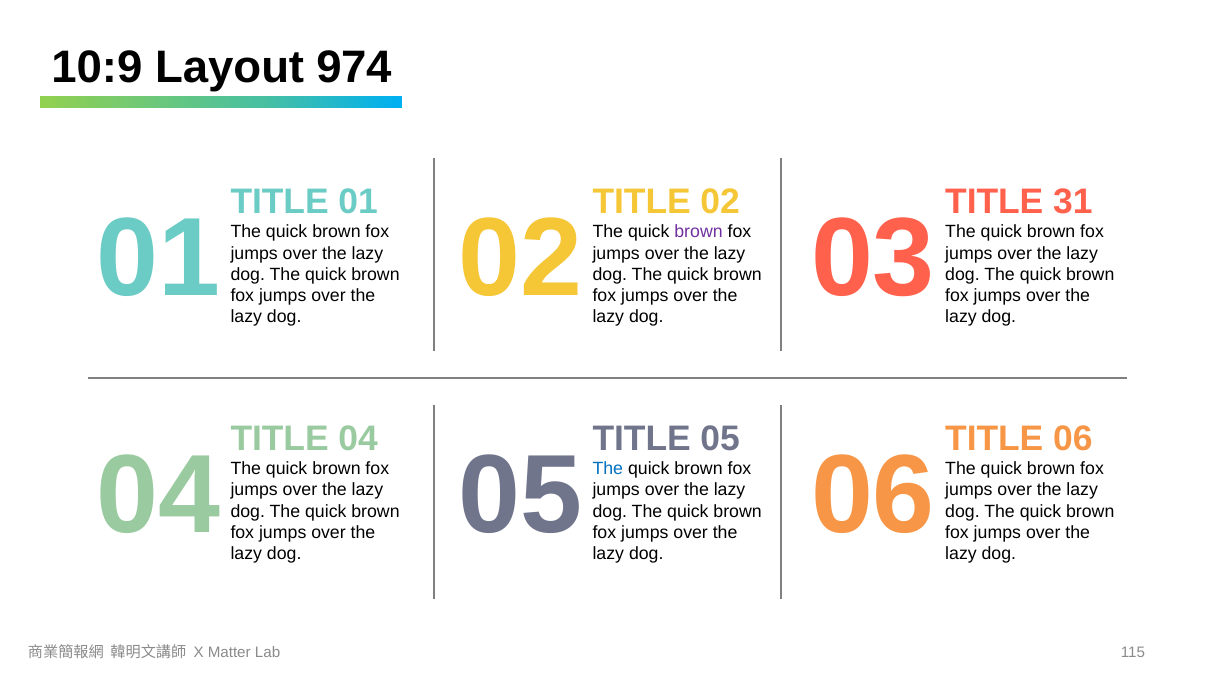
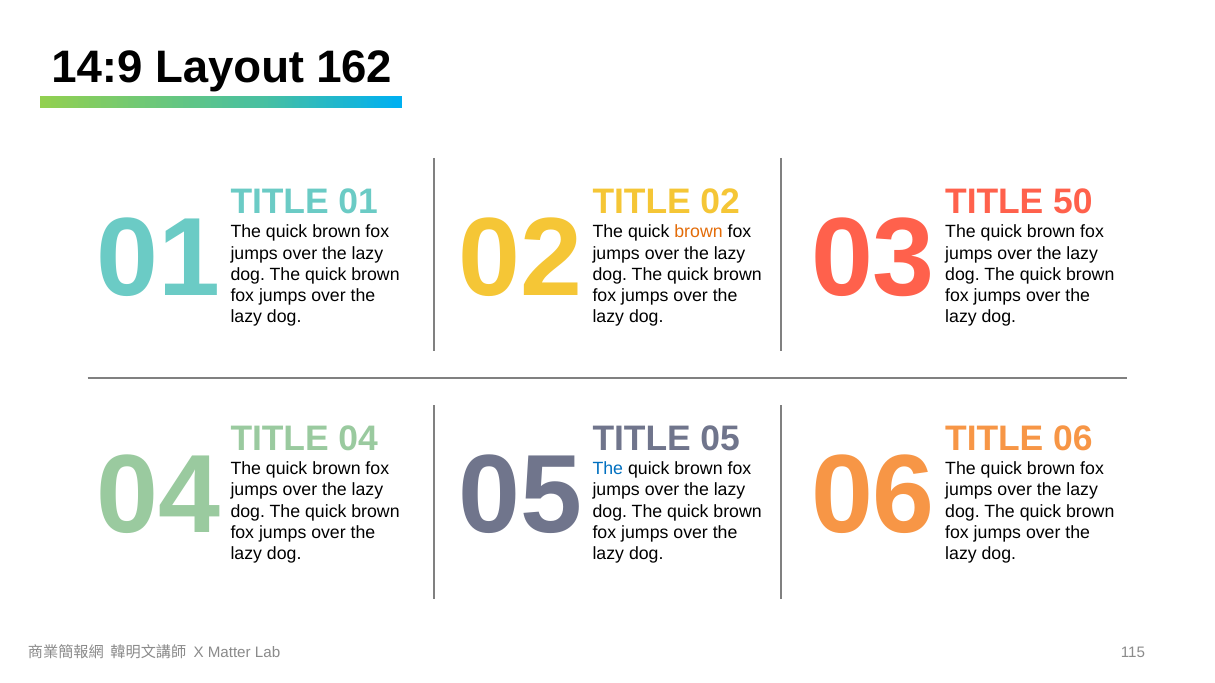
10:9: 10:9 -> 14:9 (97, 67)
974: 974 -> 162 (354, 67)
31: 31 -> 50 (1073, 202)
brown colour: purple -> orange (699, 232)
